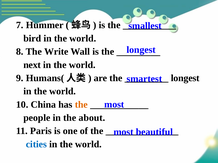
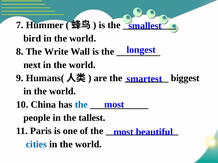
longest: longest -> biggest (185, 78)
the colour: orange -> blue (81, 105)
about: about -> tallest (92, 118)
